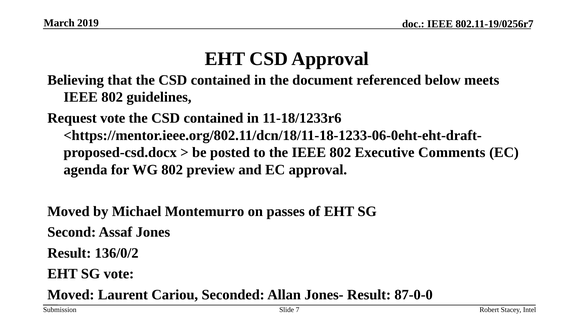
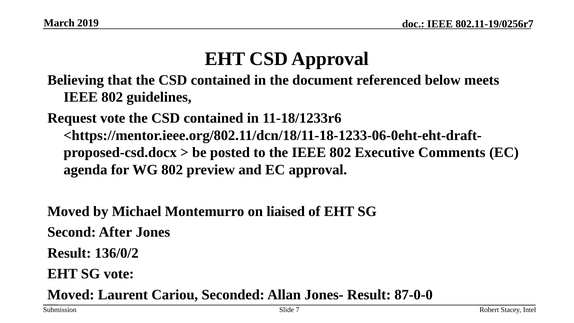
passes: passes -> liaised (286, 211)
Assaf: Assaf -> After (115, 232)
